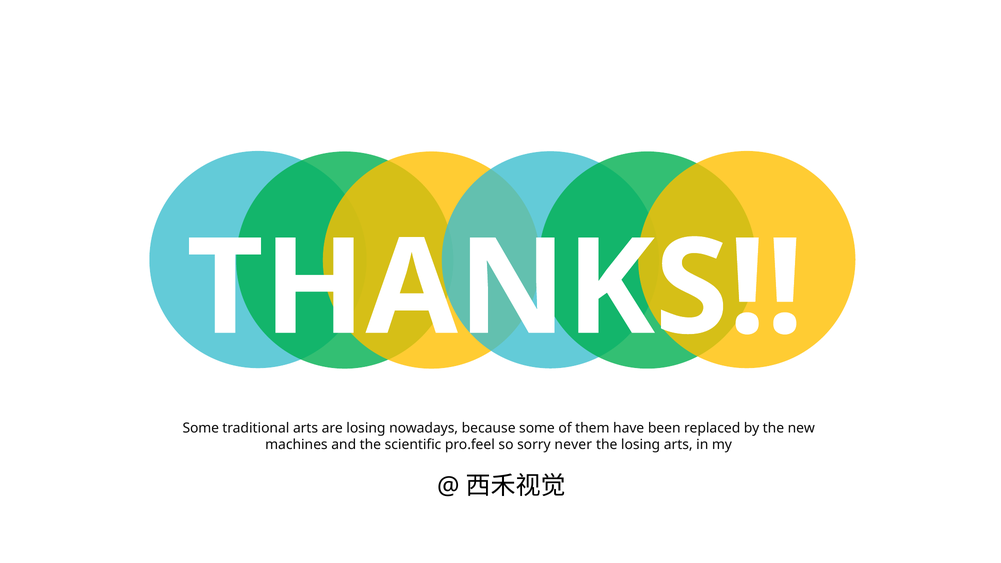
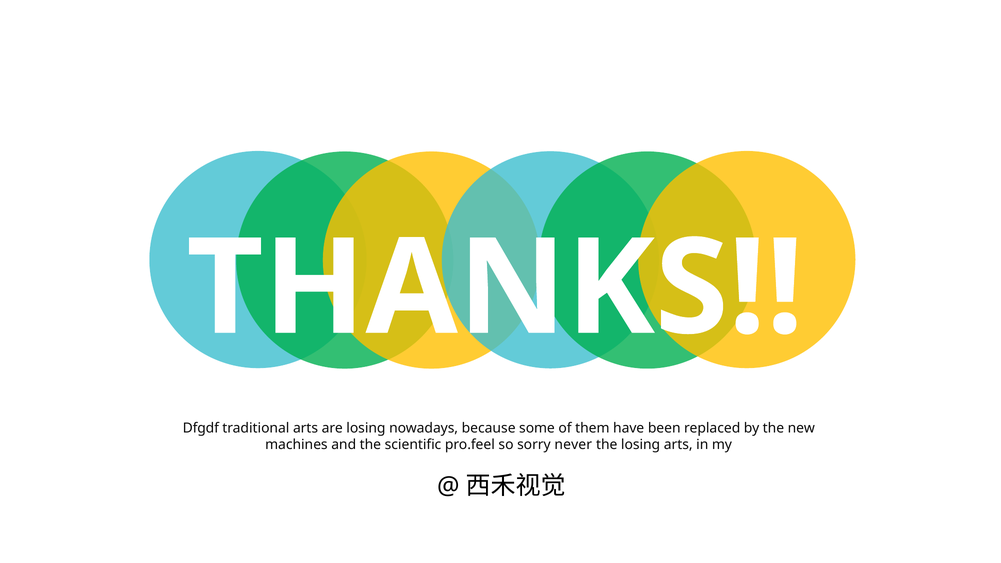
Some: Some -> Dfgdf (201, 428)
